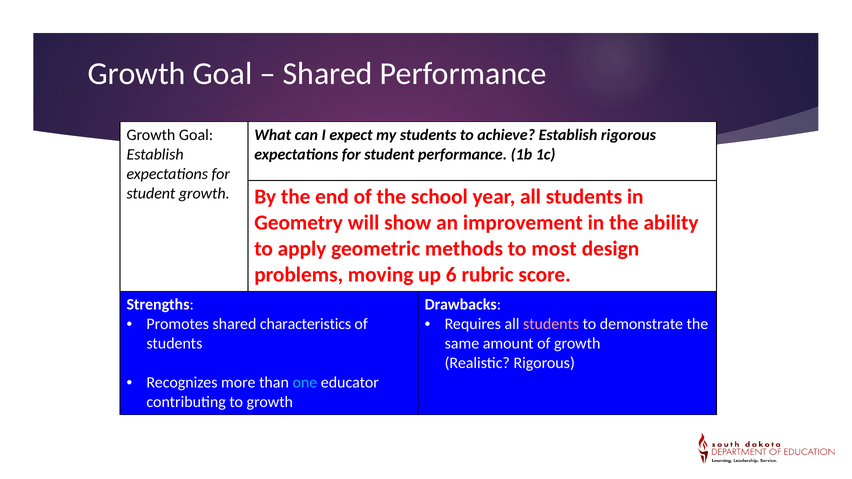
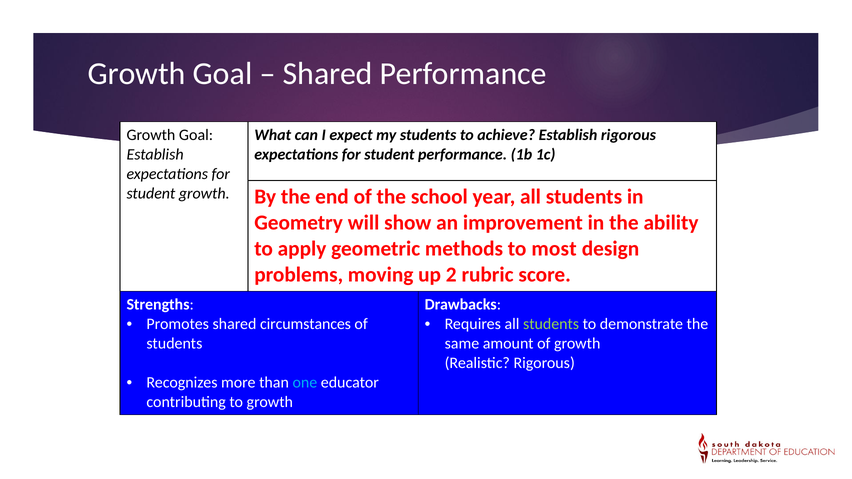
6: 6 -> 2 (451, 275)
characteristics: characteristics -> circumstances (306, 324)
students colour: pink -> light green (551, 324)
